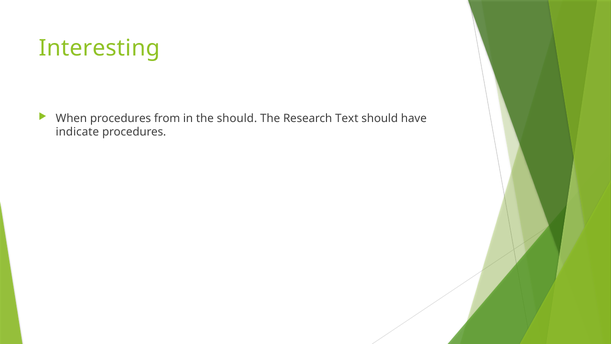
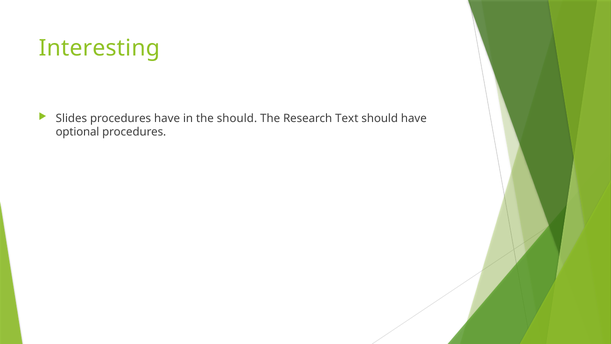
When: When -> Slides (71, 118)
procedures from: from -> have (167, 118)
indicate: indicate -> optional (77, 132)
